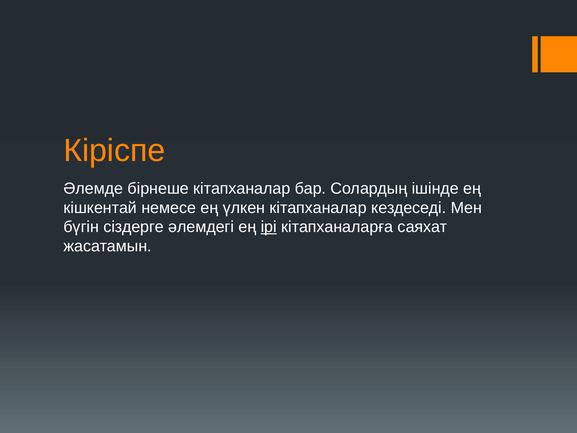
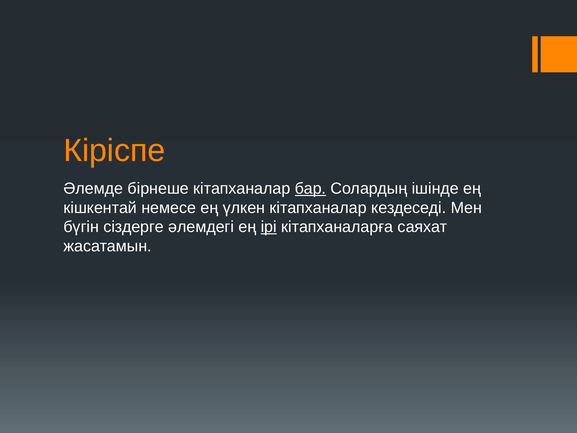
бар underline: none -> present (310, 188)
